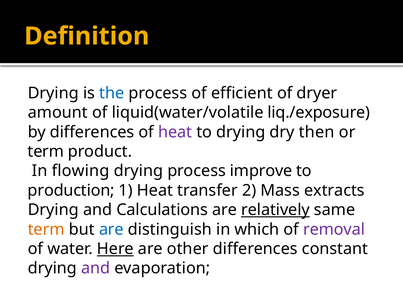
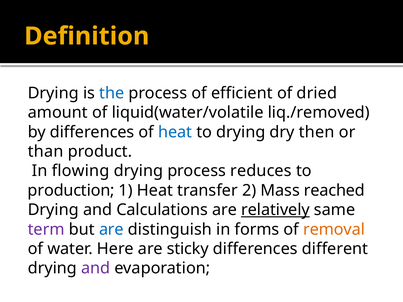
dryer: dryer -> dried (317, 93)
liq./exposure: liq./exposure -> liq./removed (319, 113)
heat colour: purple -> blue (175, 132)
term: term -> than (46, 152)
improve: improve -> reduces (261, 171)
extracts: extracts -> reached (334, 191)
term colour: orange -> purple (46, 230)
which: which -> forms (257, 230)
removal colour: purple -> orange (334, 230)
Here underline: present -> none (115, 249)
other: other -> sticky (188, 249)
constant: constant -> different (335, 249)
